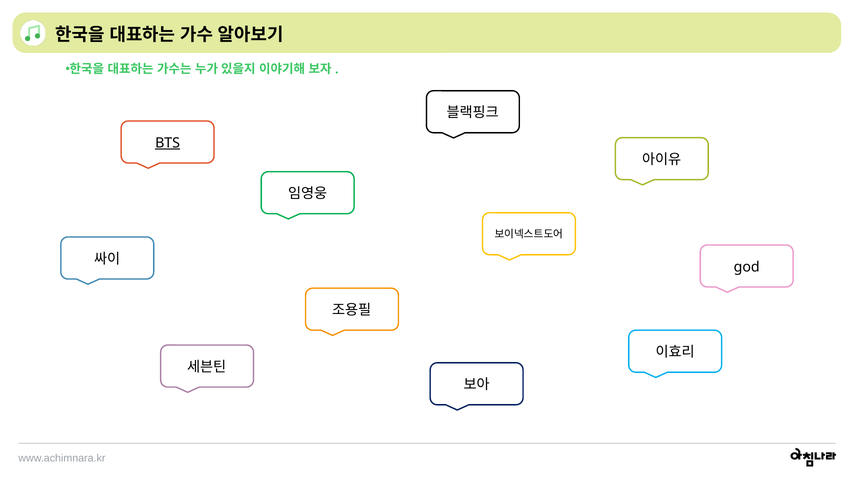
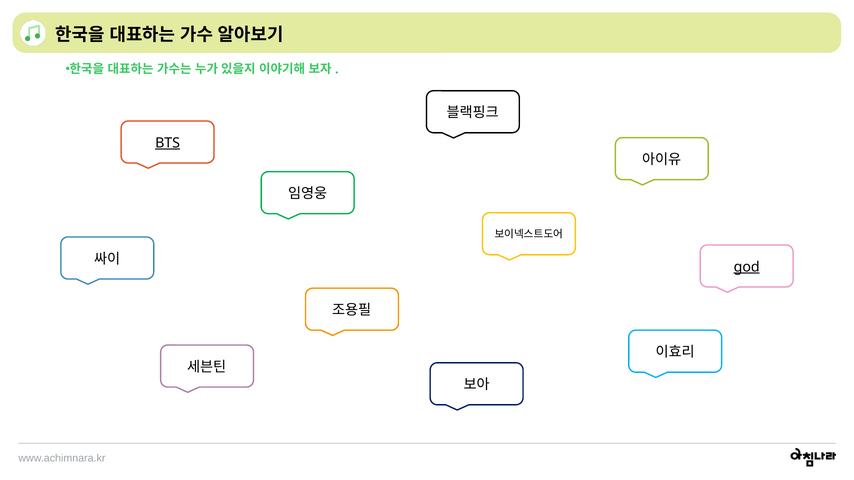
god underline: none -> present (747, 267)
